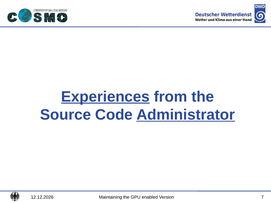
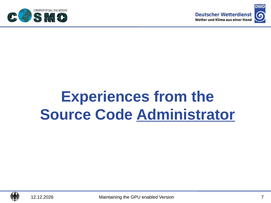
Experiences underline: present -> none (105, 97)
